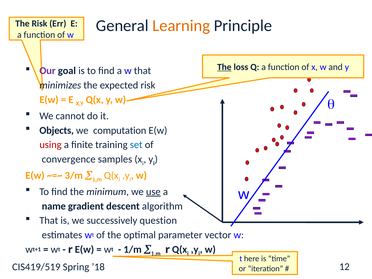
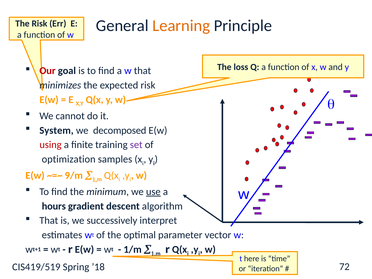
The underline: present -> none (224, 67)
Our colour: purple -> red (47, 71)
Objects: Objects -> System (56, 130)
computation: computation -> decomposed (120, 130)
set colour: blue -> purple (136, 145)
convergence: convergence -> optimization (69, 159)
3/m: 3/m -> 9/m (74, 175)
name: name -> hours (54, 206)
question: question -> interpret (158, 221)
12: 12 -> 72 (344, 267)
